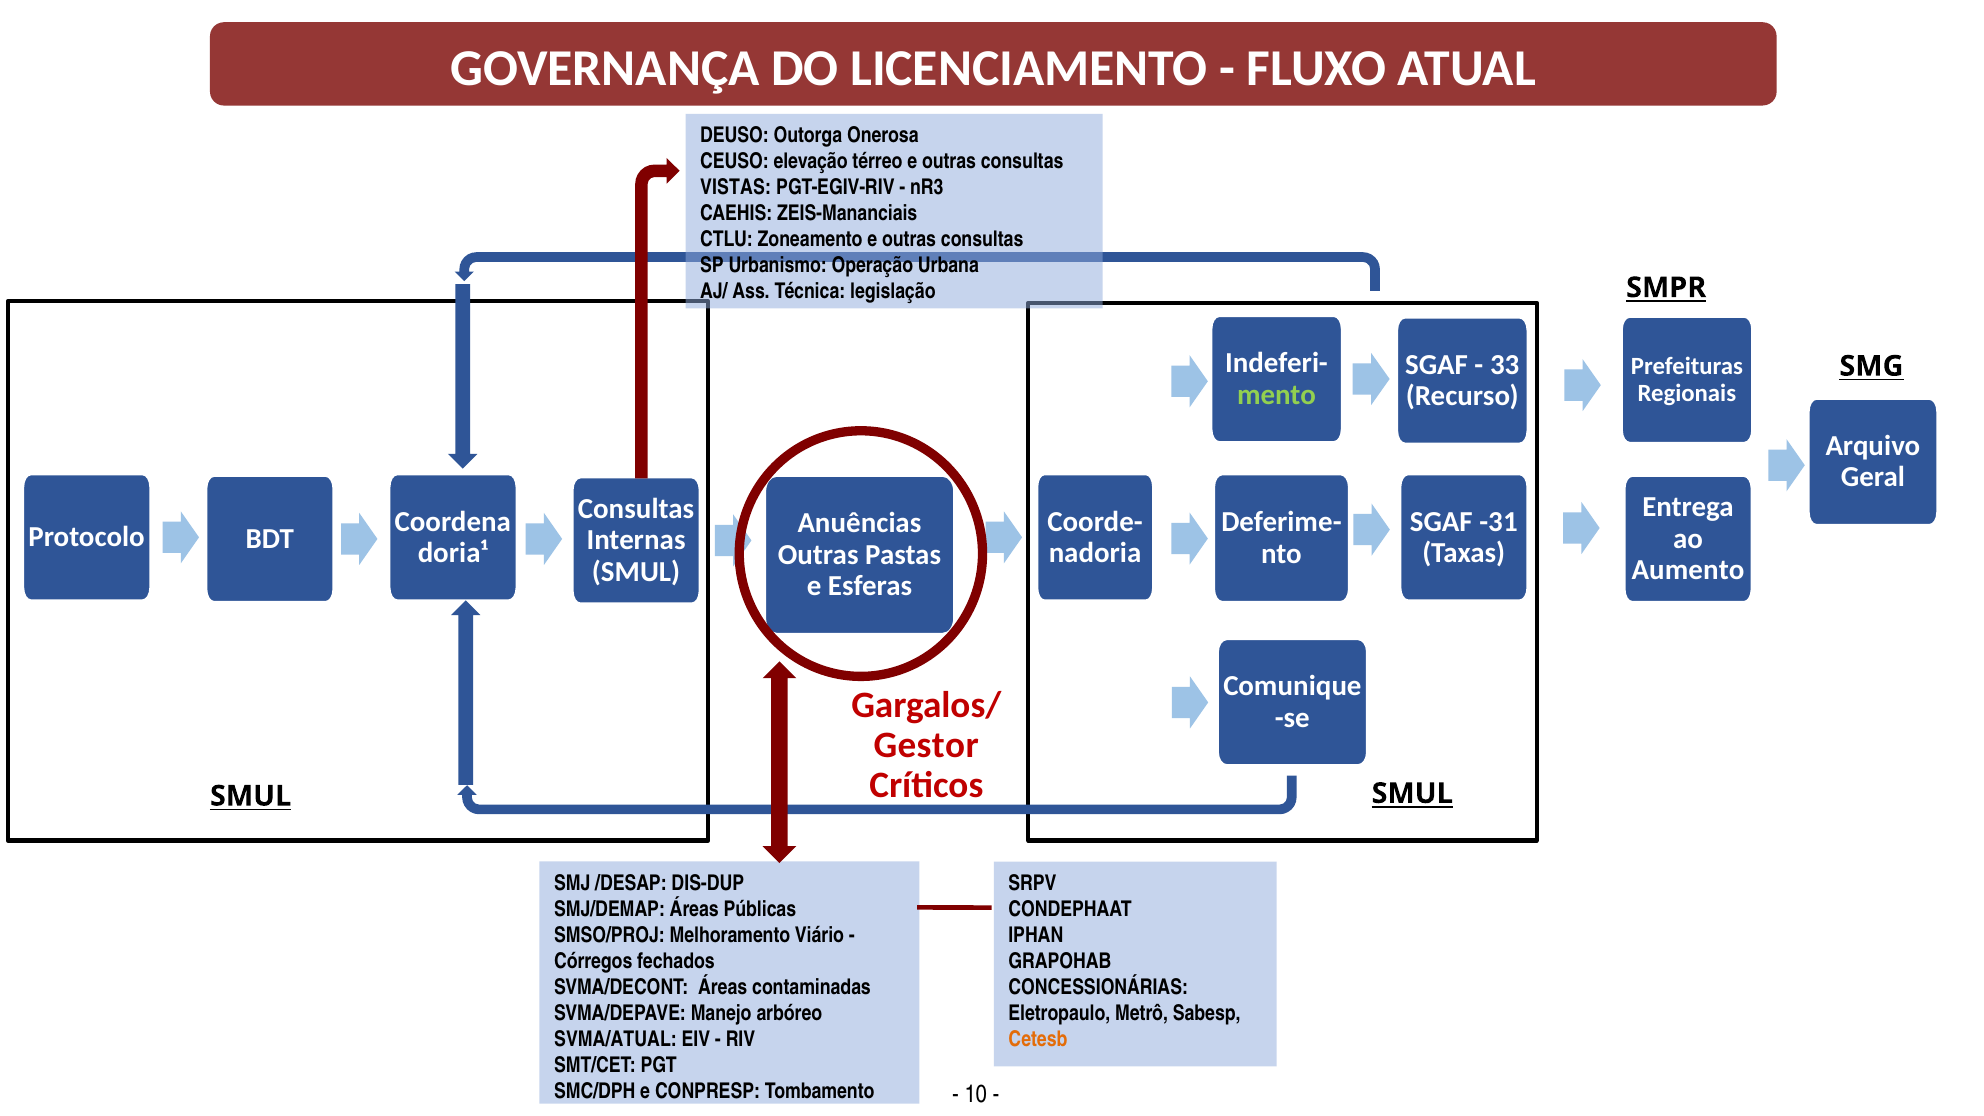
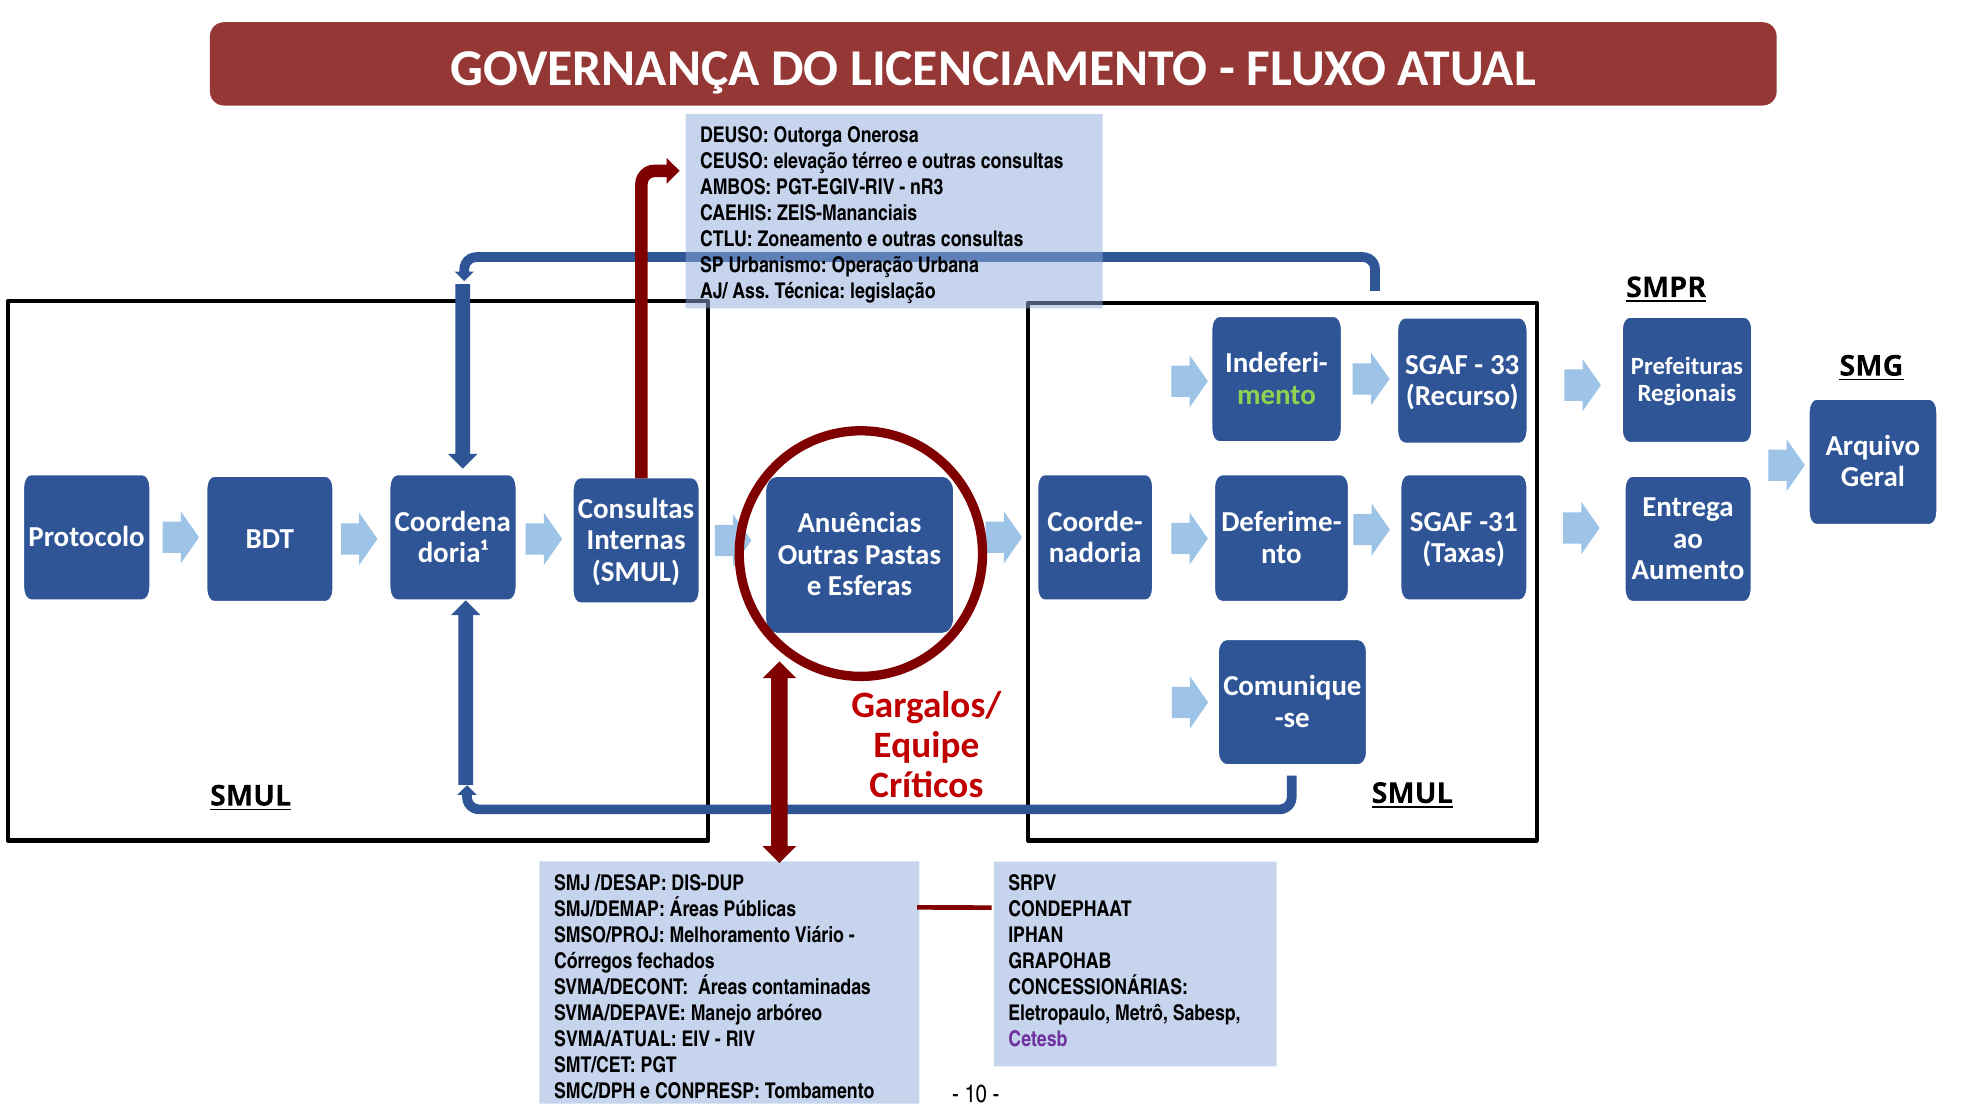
VISTAS: VISTAS -> AMBOS (736, 188)
Gestor: Gestor -> Equipe (926, 745)
Cetesb colour: orange -> purple (1038, 1040)
